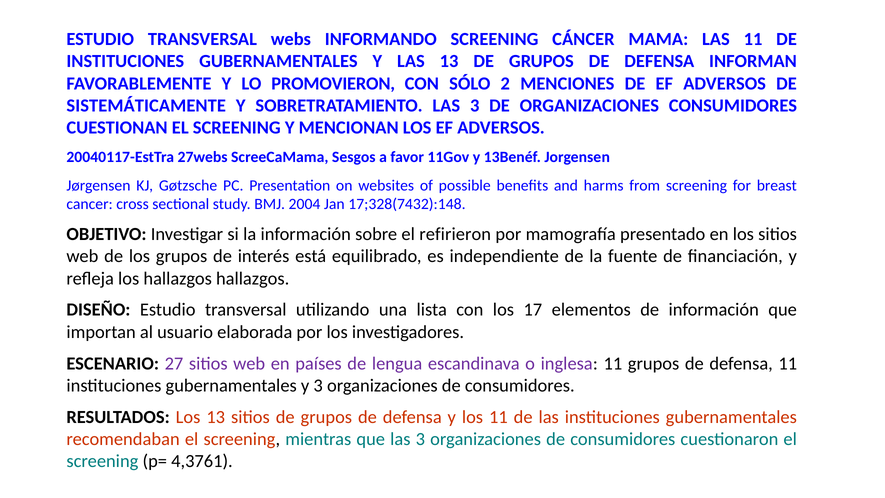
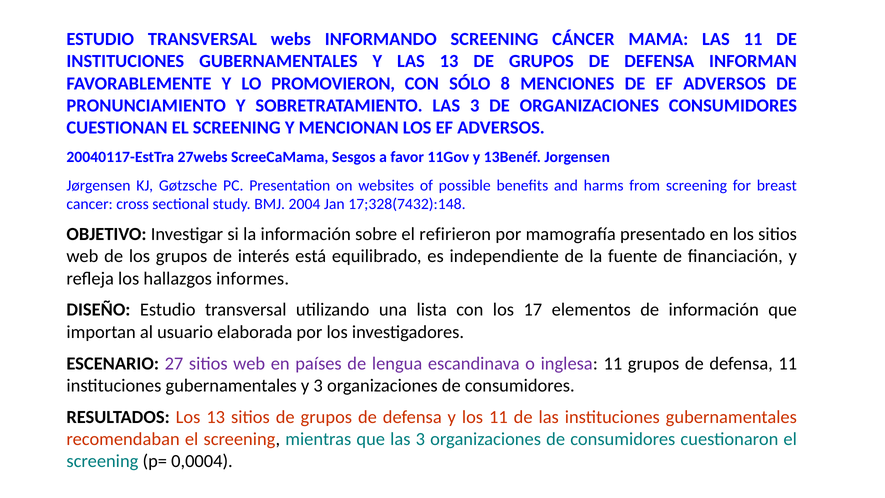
2: 2 -> 8 (505, 83)
SISTEMÁTICAMENTE: SISTEMÁTICAMENTE -> PRONUNCIAMIENTO (146, 106)
hallazgos hallazgos: hallazgos -> informes (253, 278)
4,3761: 4,3761 -> 0,0004 (202, 461)
